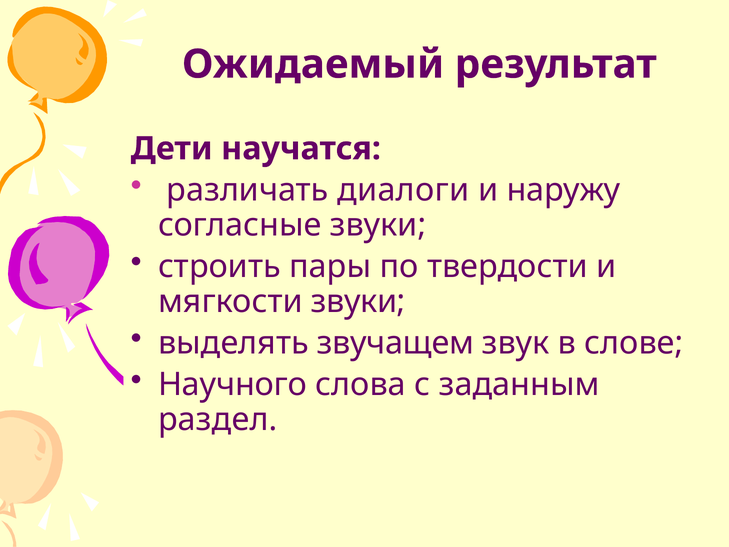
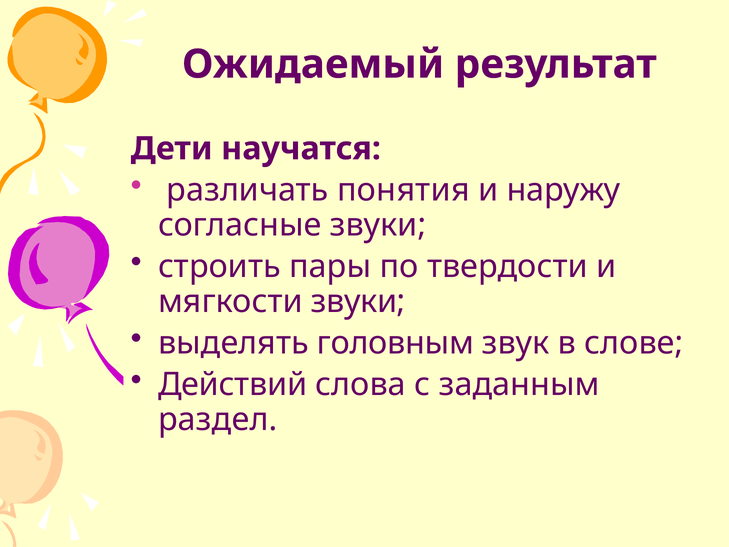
диалоги: диалоги -> понятия (403, 190)
звучащем: звучащем -> головным (395, 343)
Научного: Научного -> Действий (233, 385)
